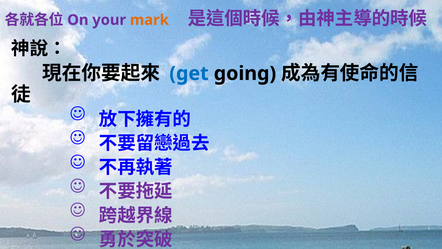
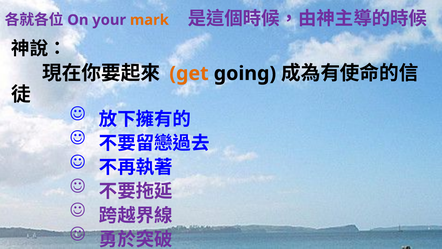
get colour: blue -> orange (189, 73)
